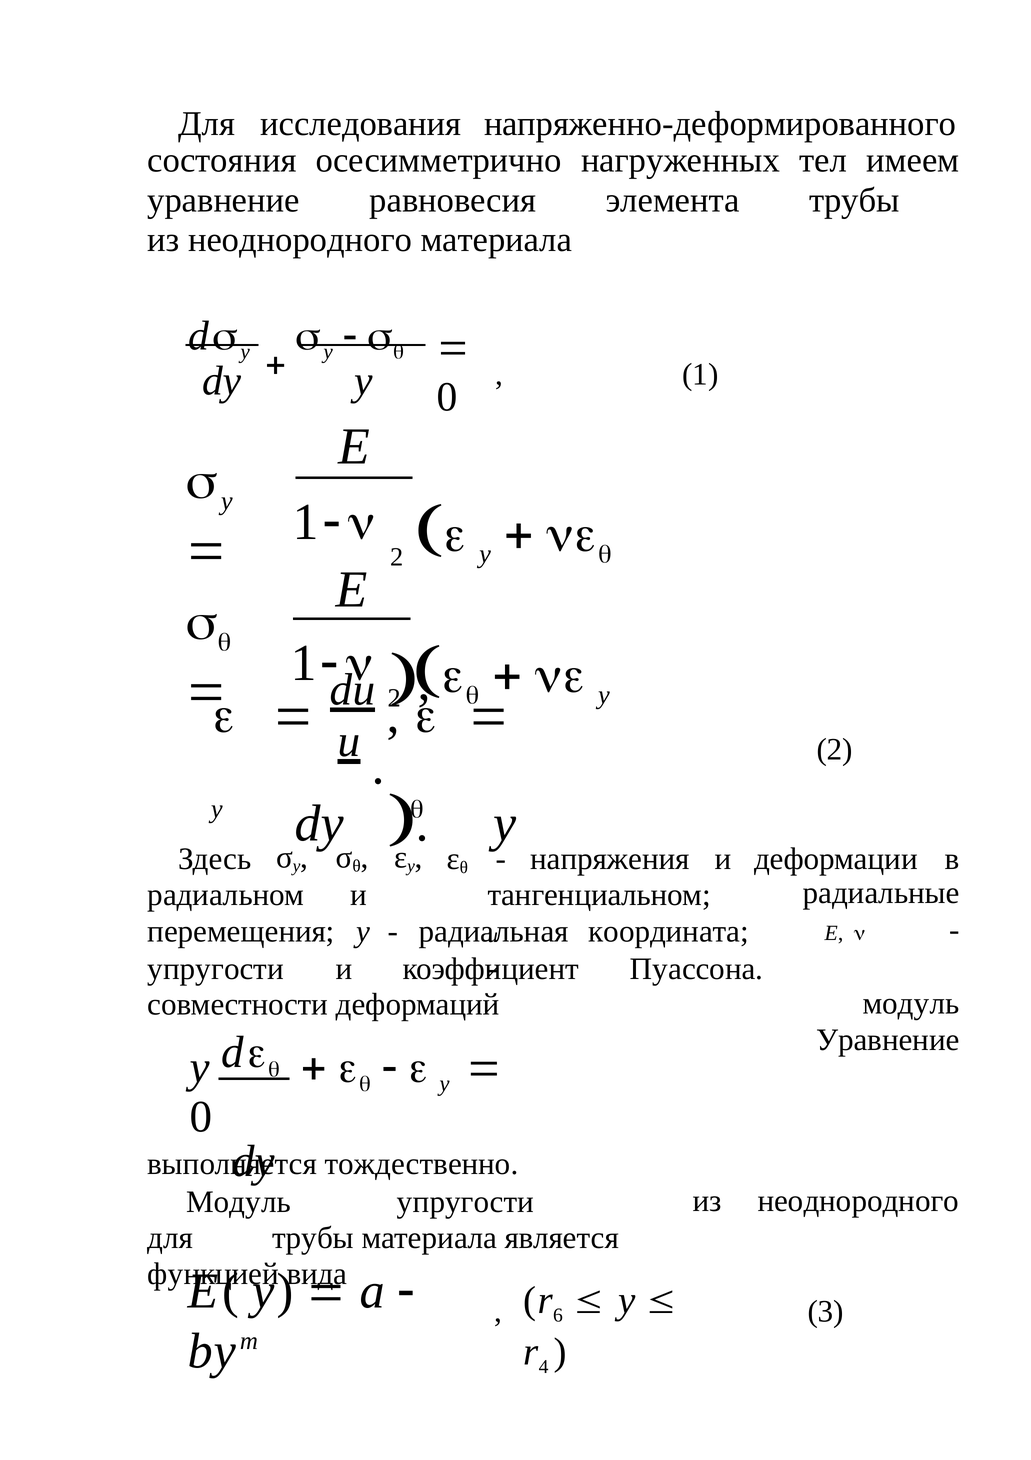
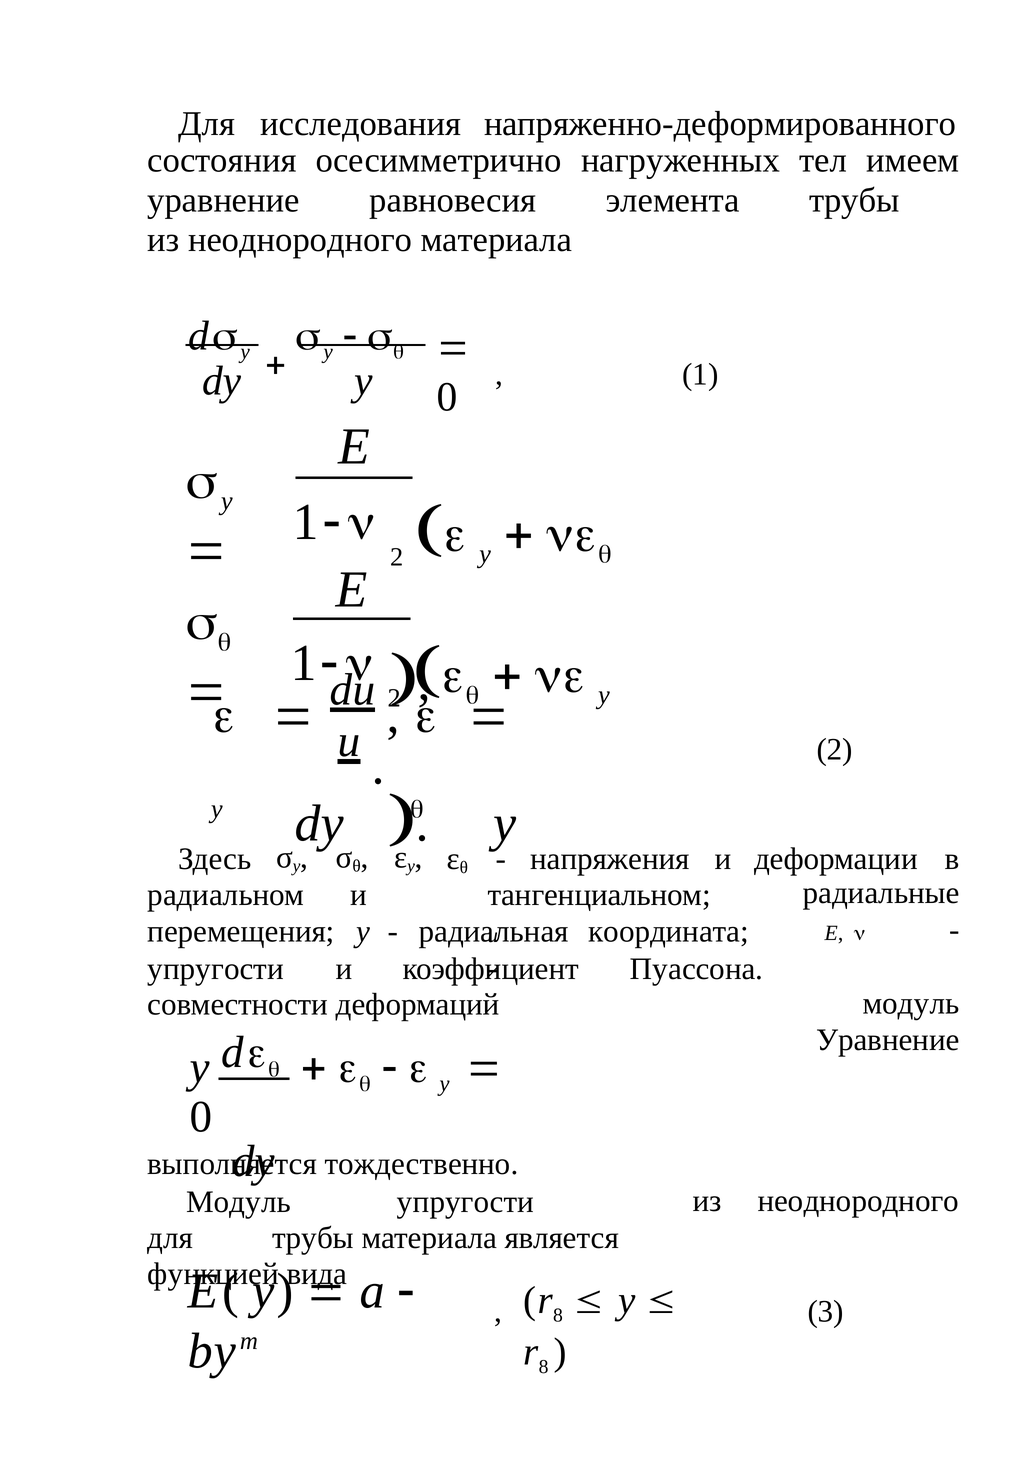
6: 6 -> 8 (558, 1314)
4: 4 -> 8 (544, 1366)
